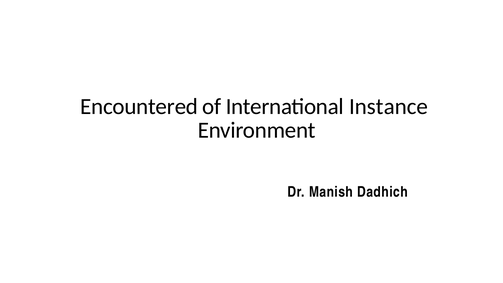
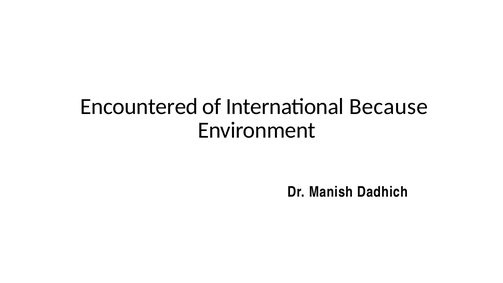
Instance: Instance -> Because (388, 107)
